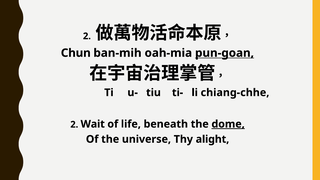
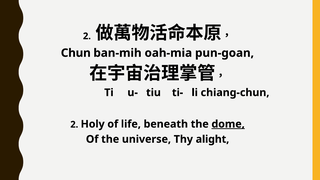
pun-goan underline: present -> none (225, 53)
chiang-chhe: chiang-chhe -> chiang-chun (235, 93)
Wait: Wait -> Holy (93, 124)
